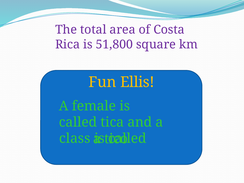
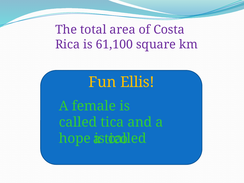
51,800: 51,800 -> 61,100 (114, 44)
class: class -> hope (75, 138)
